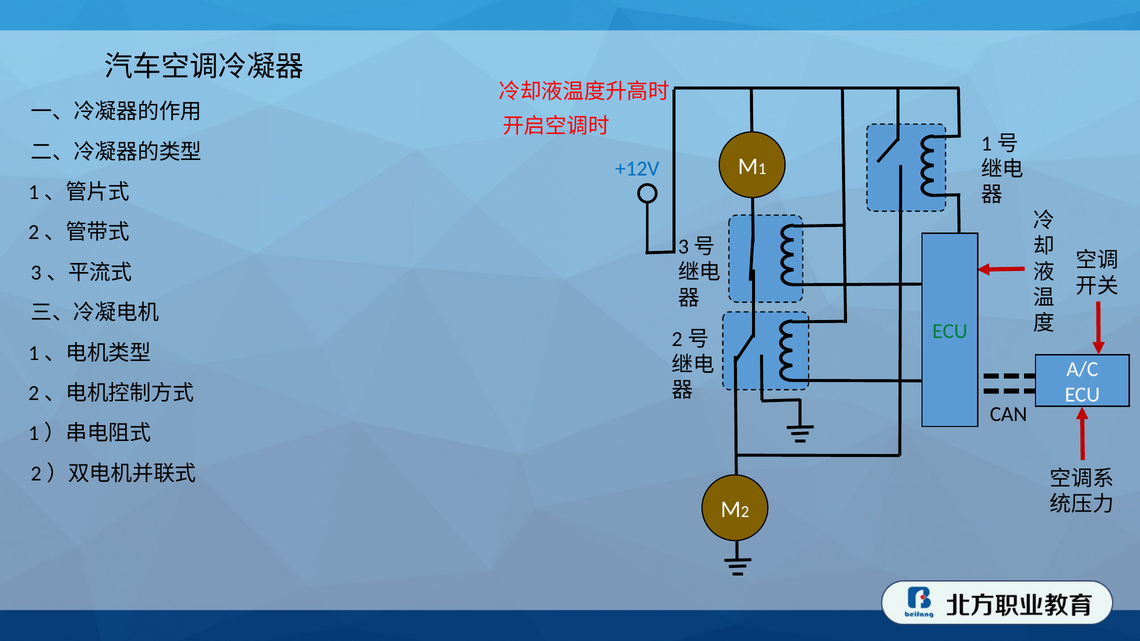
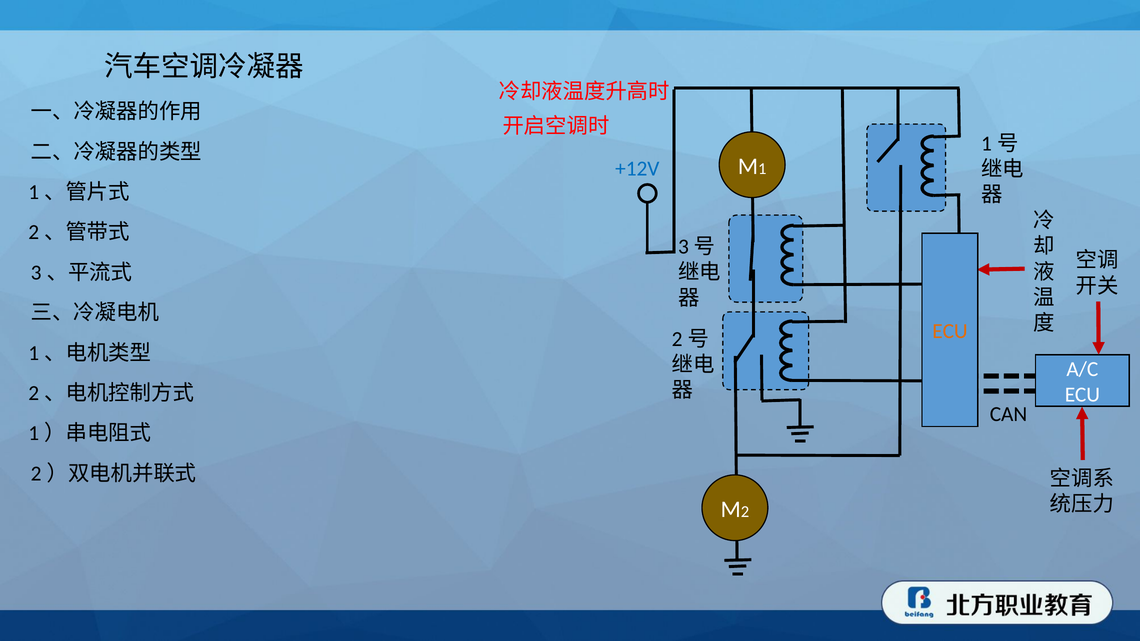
ECU colour: green -> orange (950, 331)
